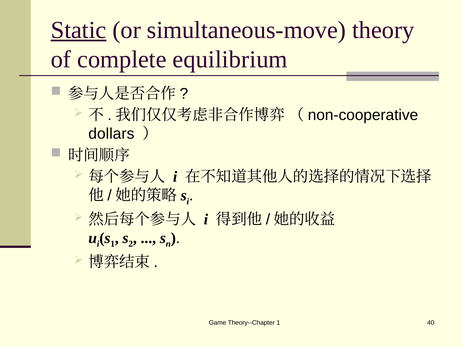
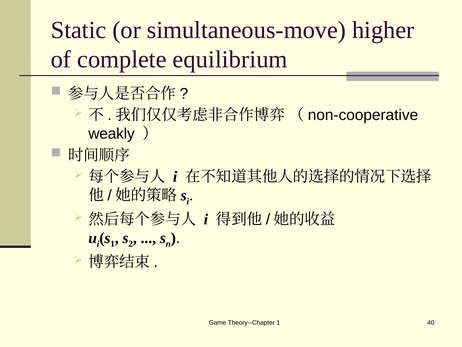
Static underline: present -> none (79, 30)
theory: theory -> higher (383, 30)
dollars: dollars -> weakly (112, 134)
